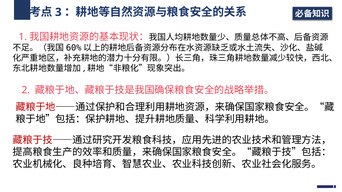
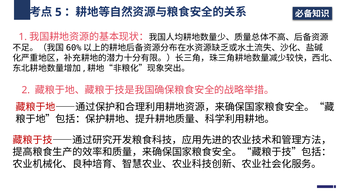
3: 3 -> 5 (58, 12)
